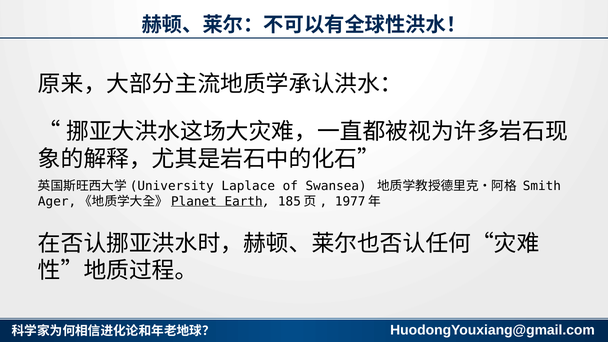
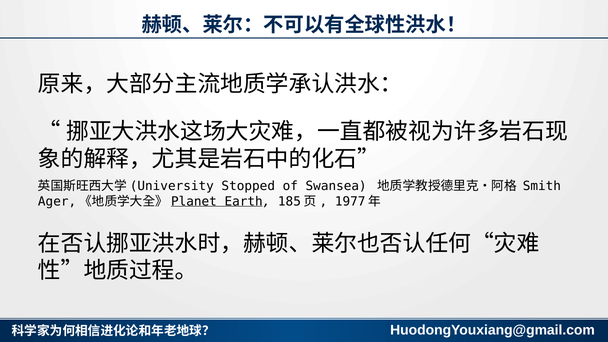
Laplace: Laplace -> Stopped (248, 186)
